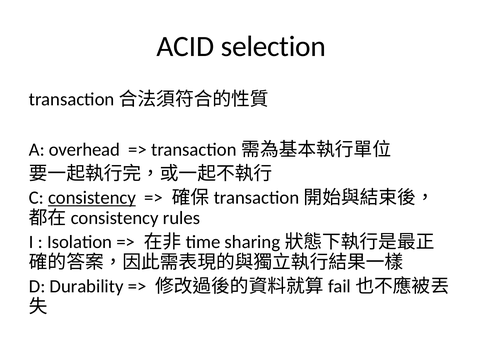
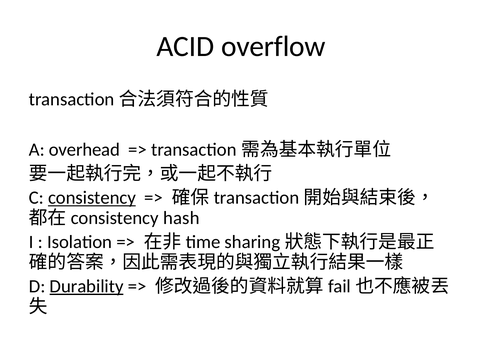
selection: selection -> overflow (273, 47)
rules: rules -> hash (181, 218)
Durability underline: none -> present (87, 287)
